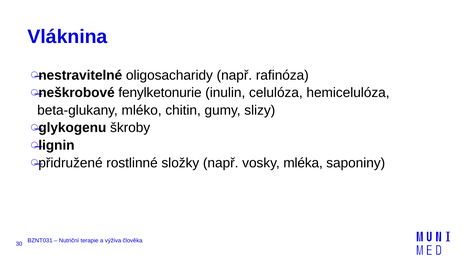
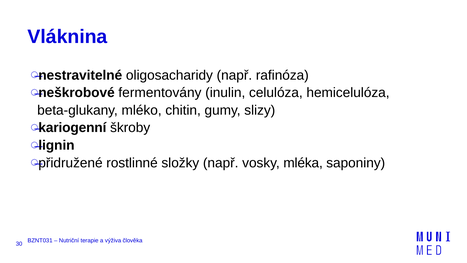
fenylketonurie: fenylketonurie -> fermentovány (160, 93)
glykogenu: glykogenu -> kariogenní (72, 128)
